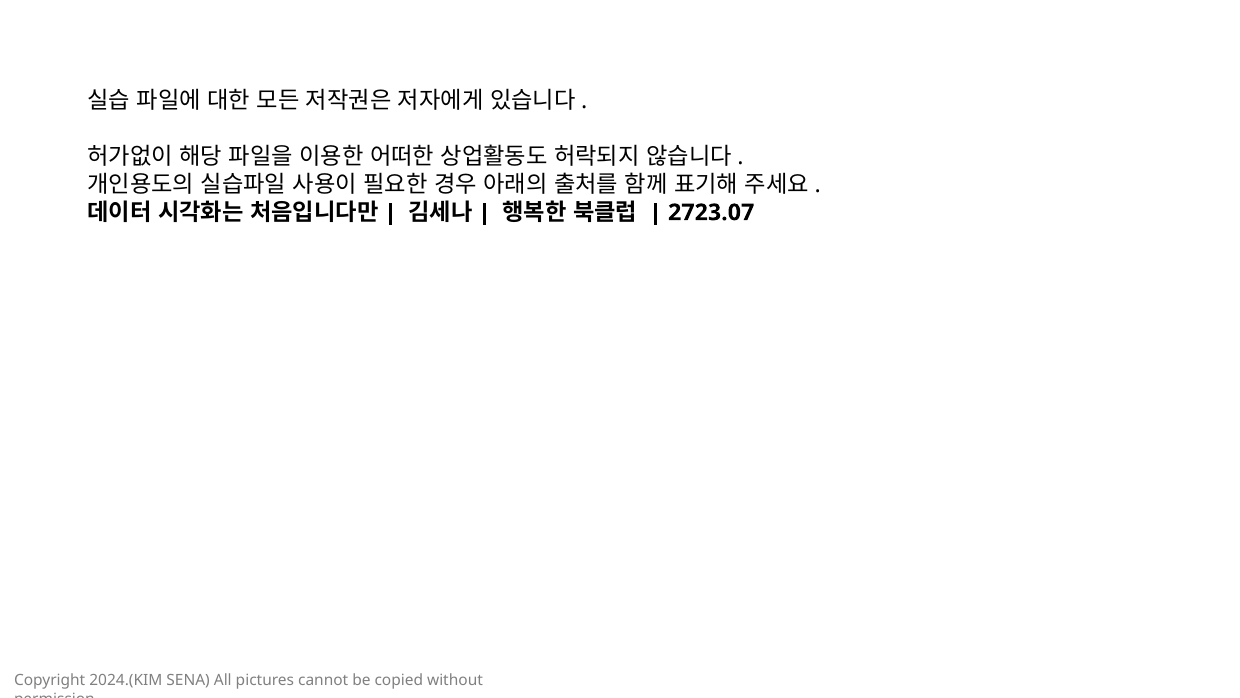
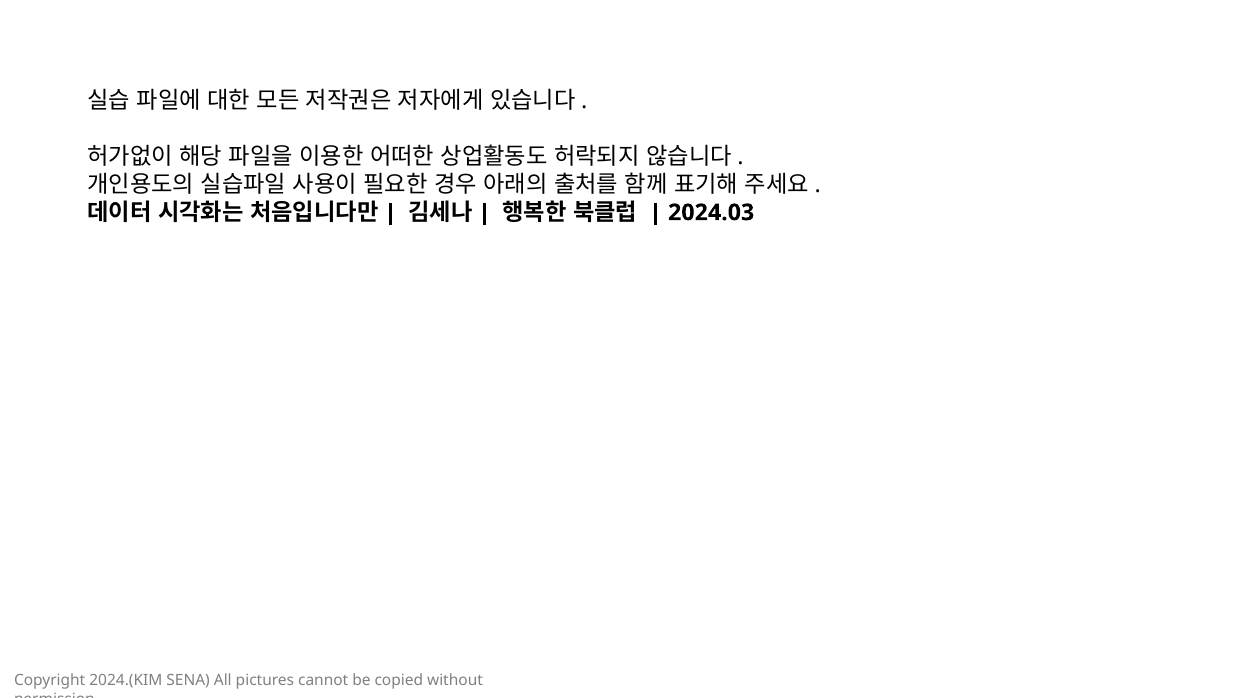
2723.07: 2723.07 -> 2024.03 (711, 212)
